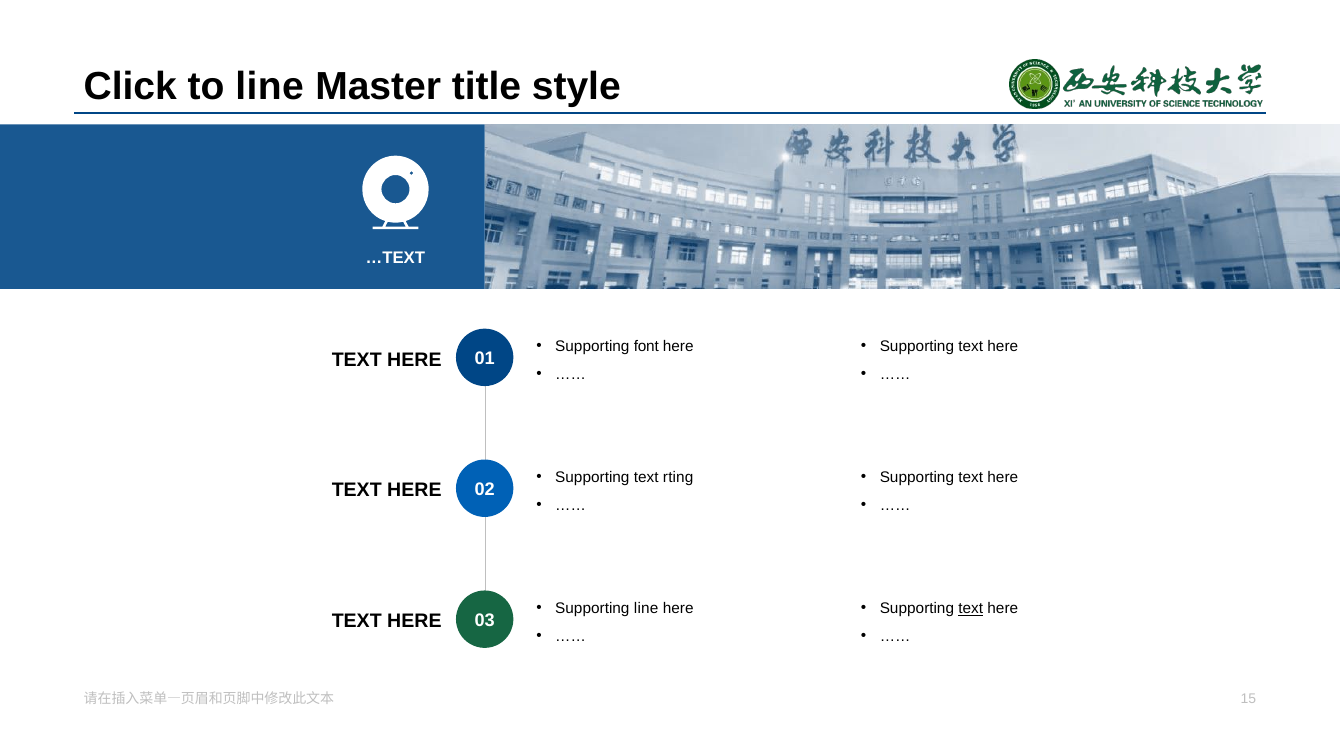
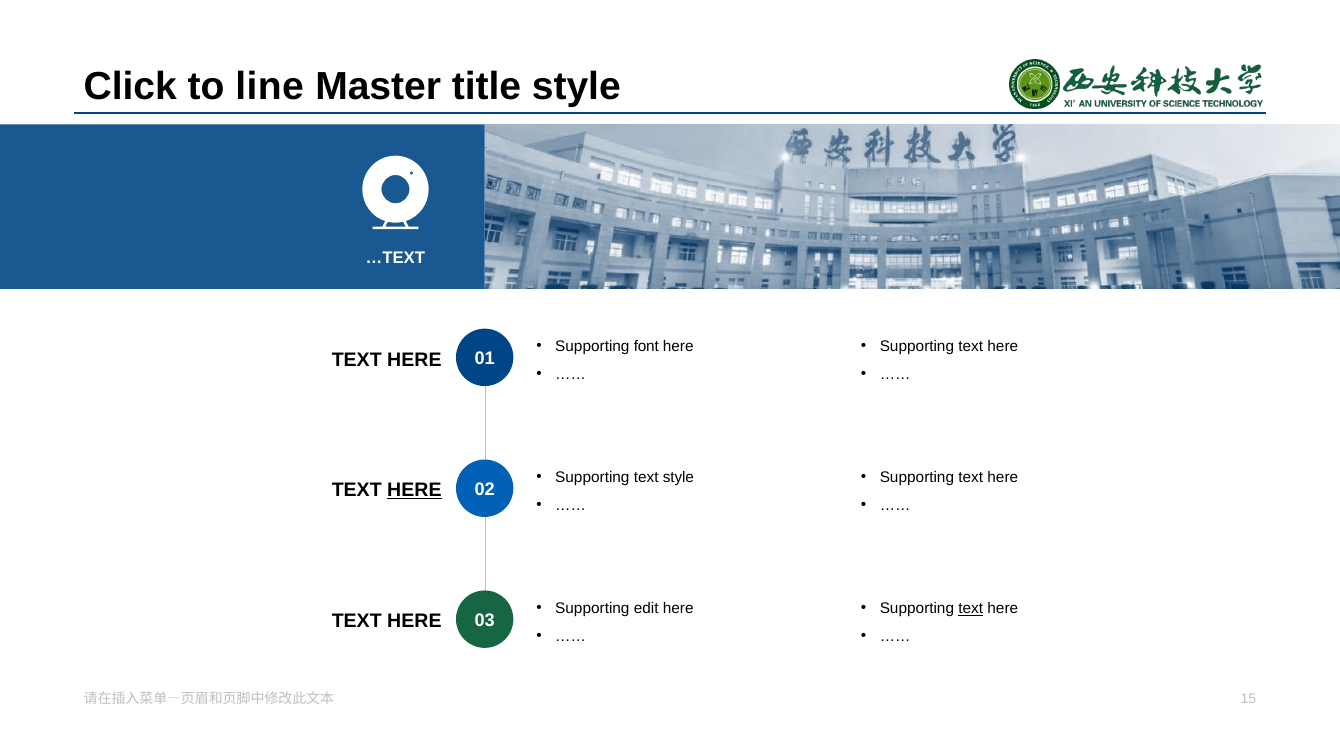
text rting: rting -> style (678, 477)
HERE underline: none -> present (414, 490)
Supporting line: line -> edit (646, 608)
